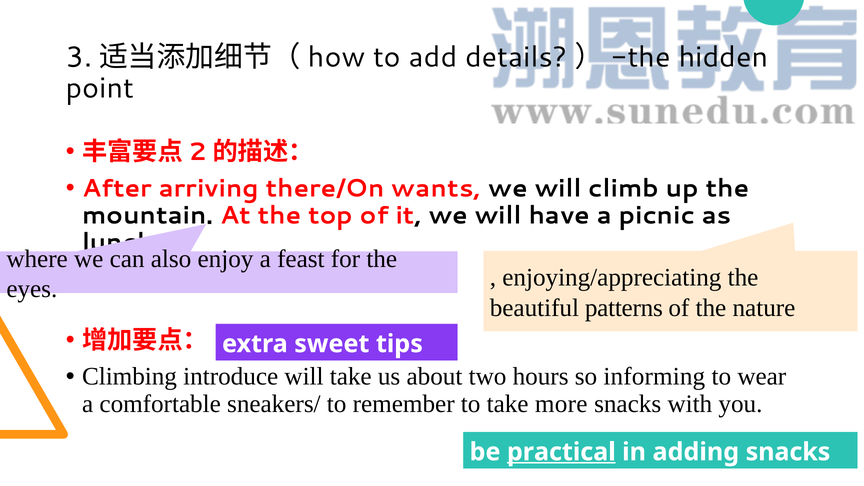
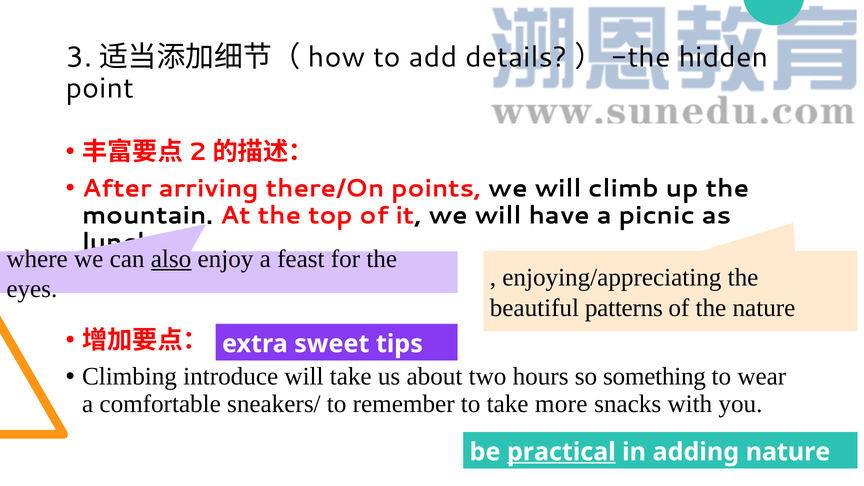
wants: wants -> points (436, 188)
also underline: none -> present (171, 259)
informing: informing -> something (655, 377)
adding snacks: snacks -> nature (788, 452)
